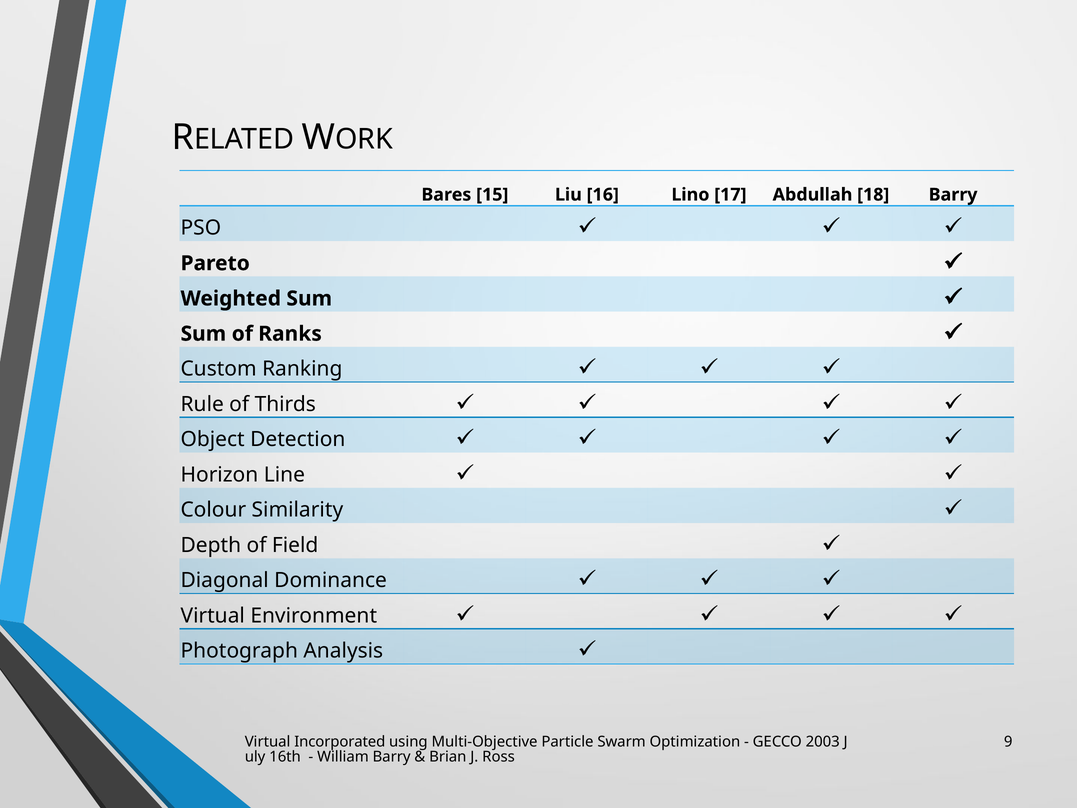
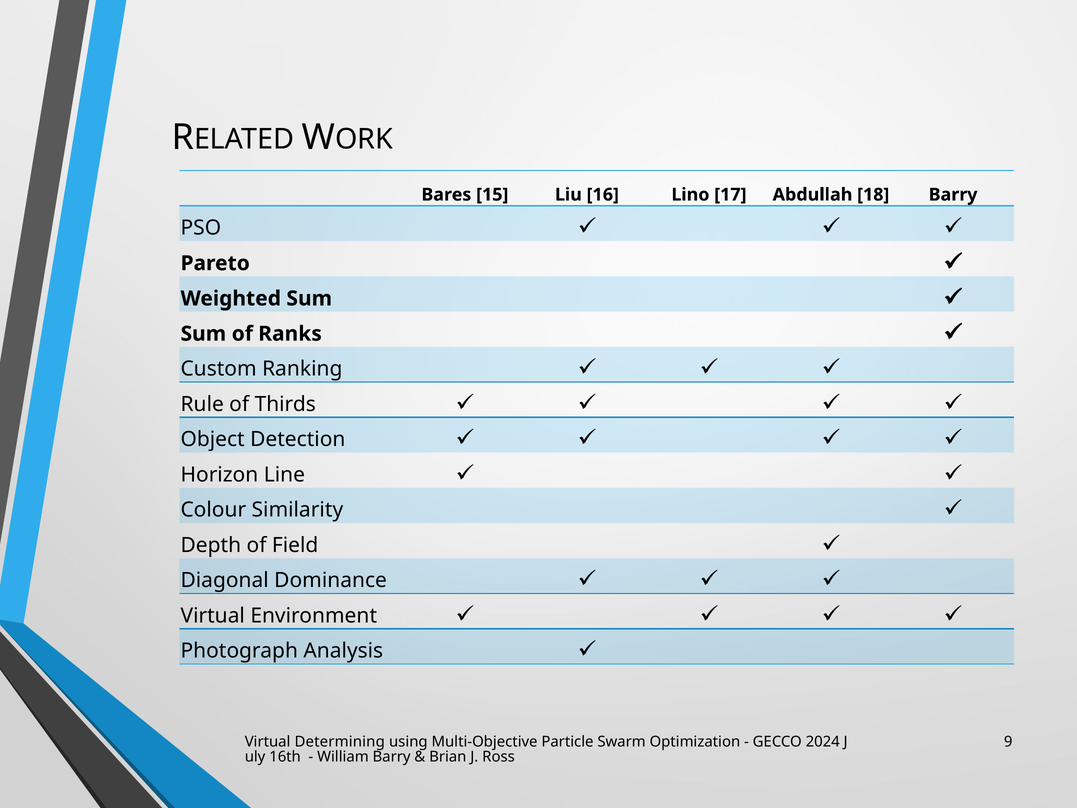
Incorporated: Incorporated -> Determining (340, 742)
2003: 2003 -> 2024 (823, 742)
